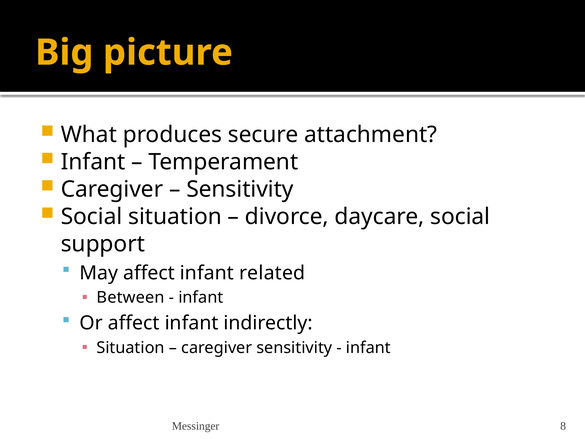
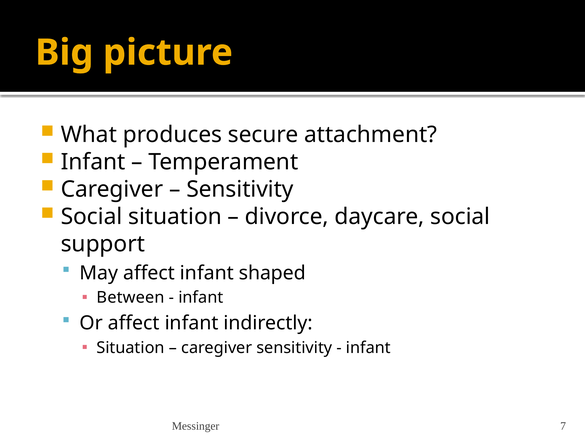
related: related -> shaped (272, 273)
8: 8 -> 7 (563, 426)
